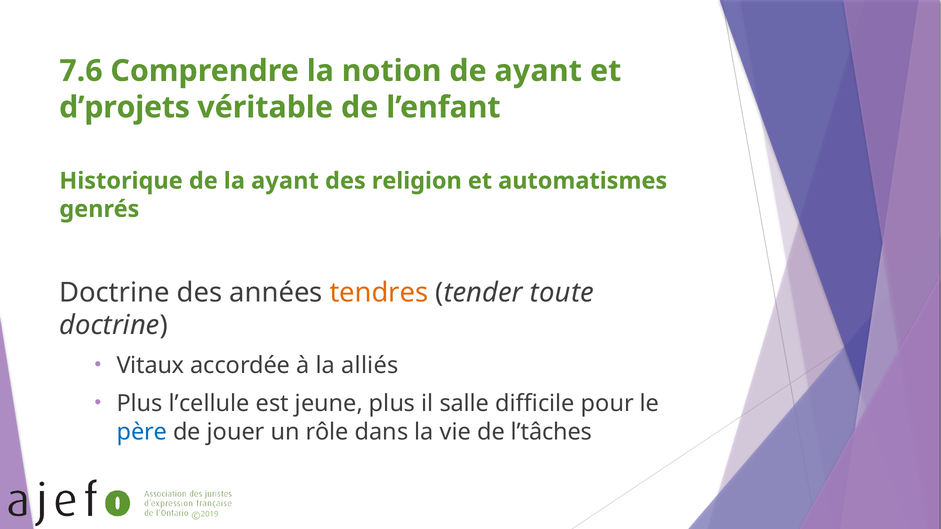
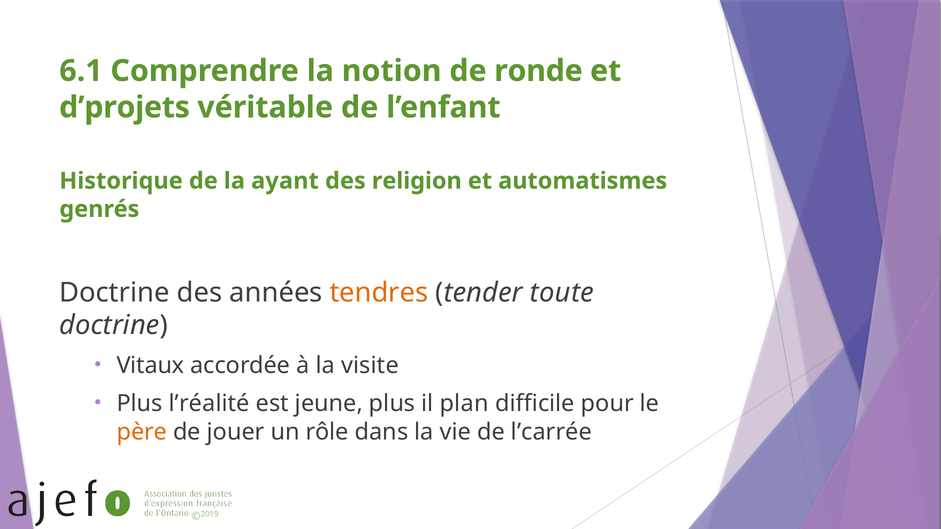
7.6: 7.6 -> 6.1 (81, 71)
de ayant: ayant -> ronde (538, 71)
alliés: alliés -> visite (370, 366)
l’cellule: l’cellule -> l’réalité (209, 404)
salle: salle -> plan (464, 404)
père colour: blue -> orange (142, 432)
l’tâches: l’tâches -> l’carrée (551, 432)
